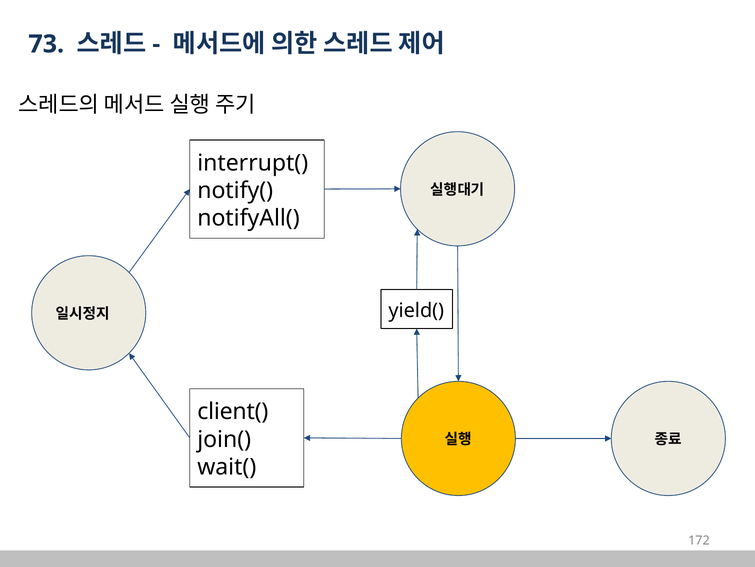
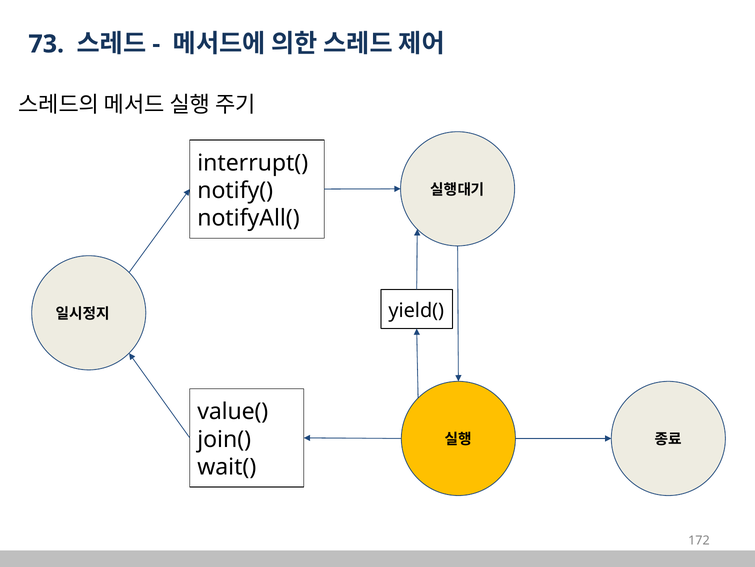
client(: client( -> value( (233, 411)
